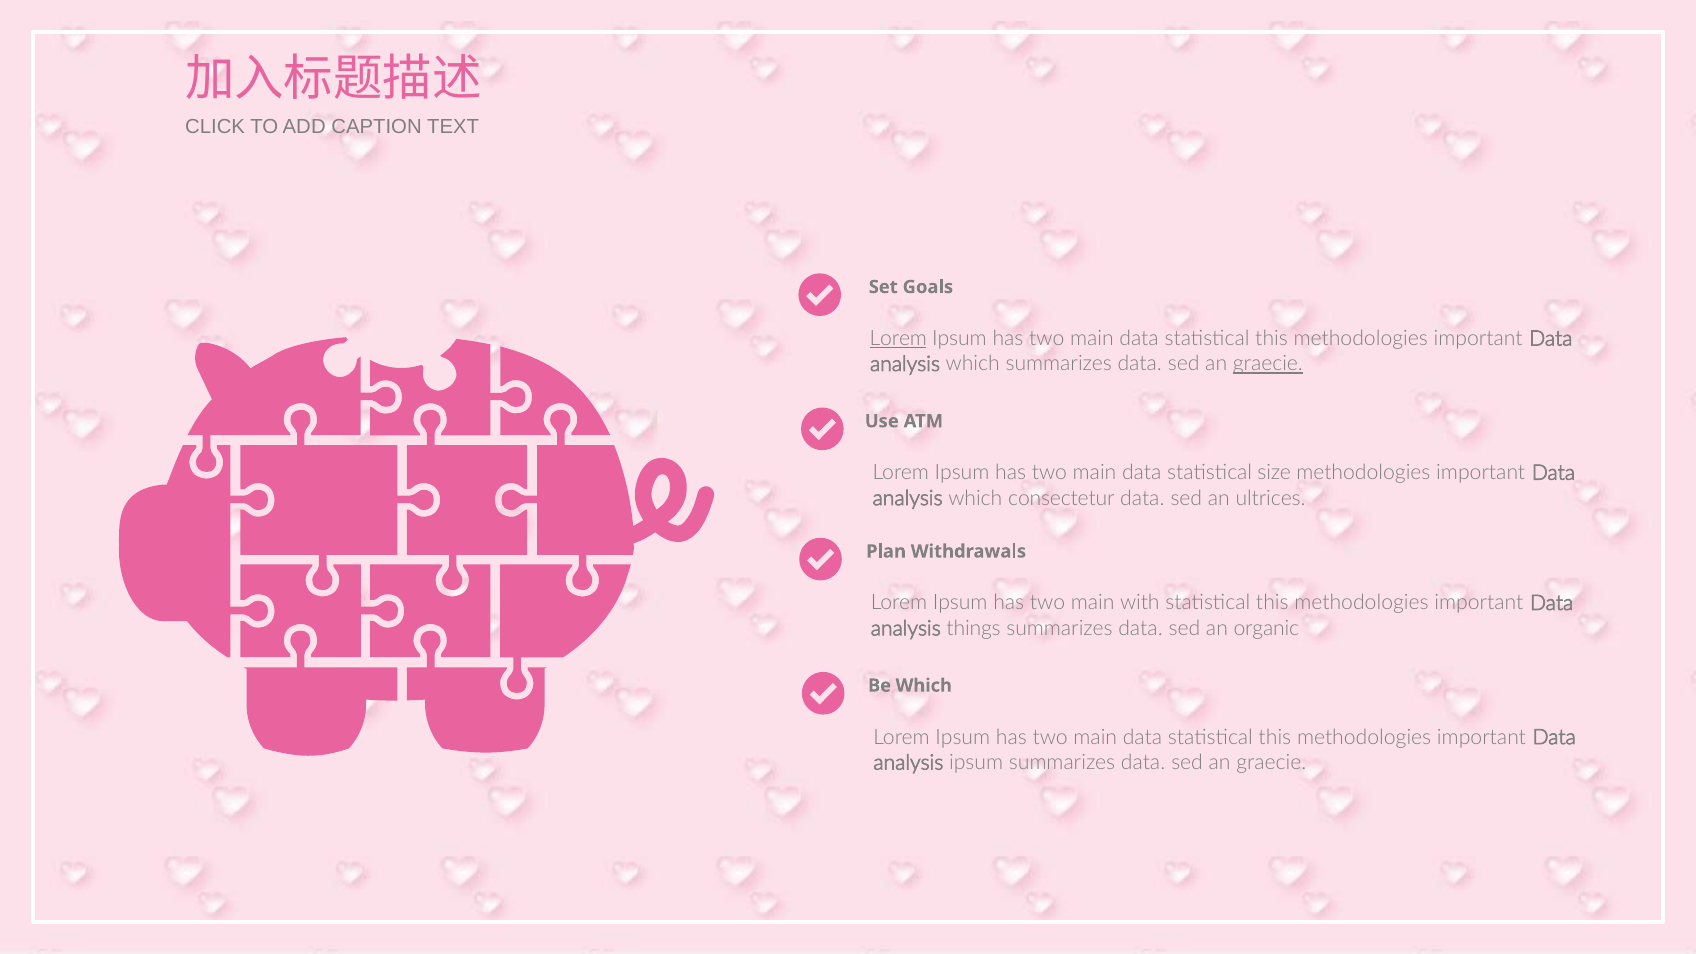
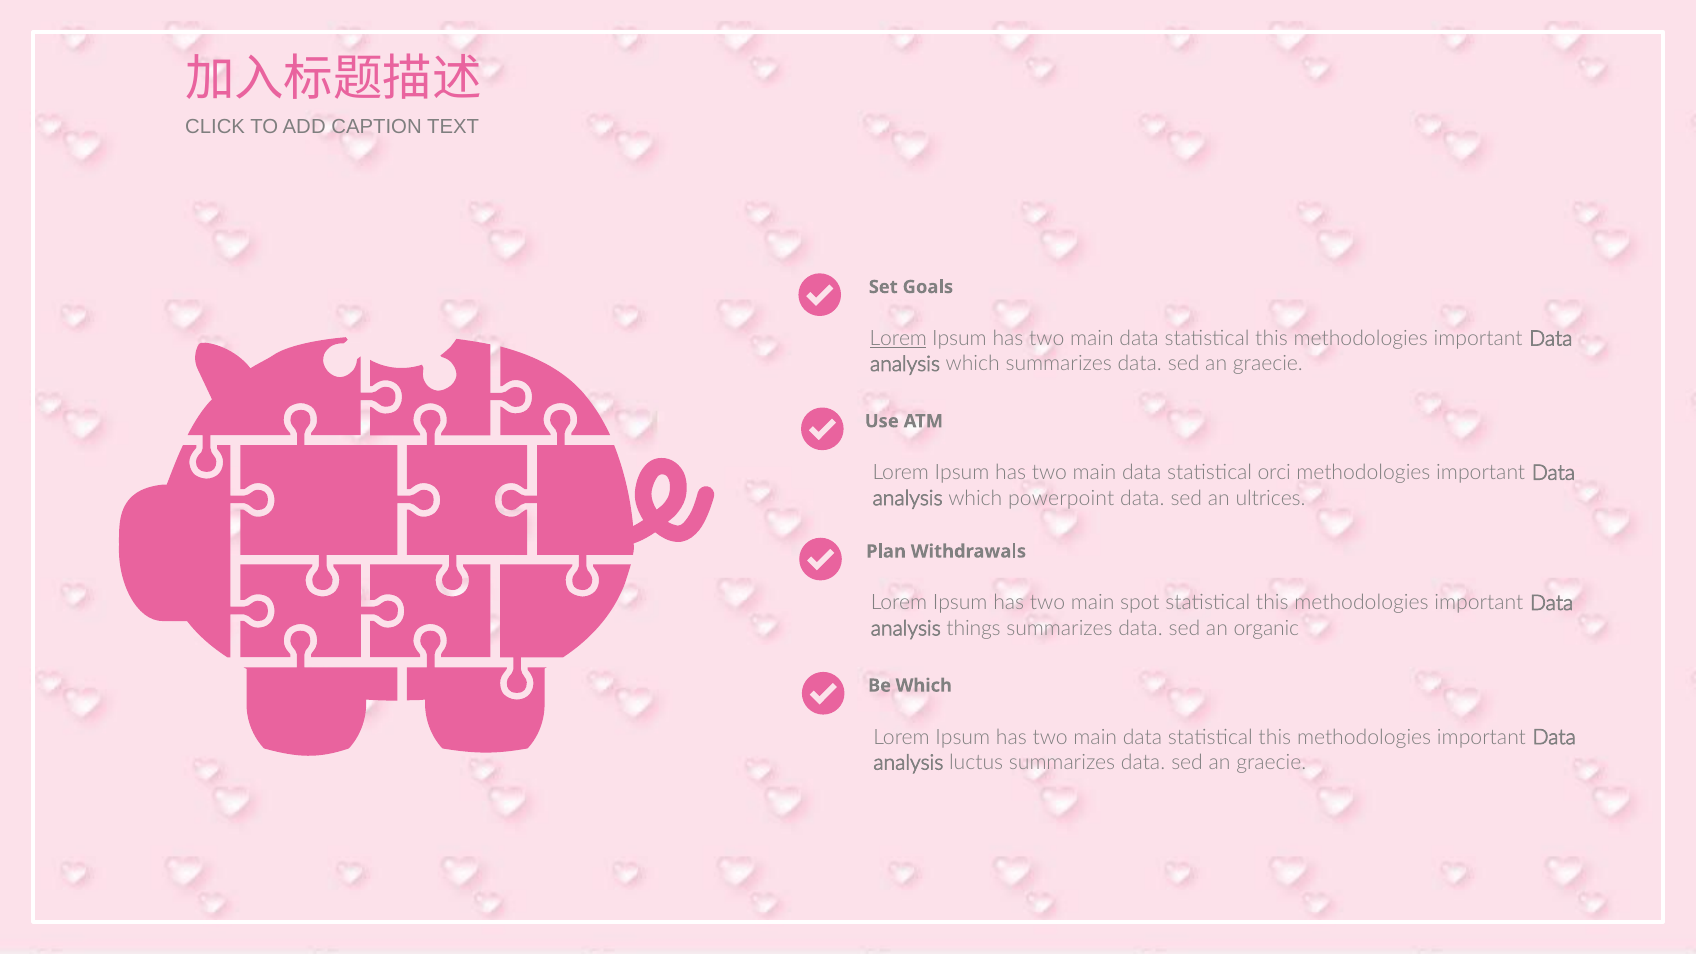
graecie underline: present -> none (1268, 364)
size: size -> orci (1274, 473)
consectetur: consectetur -> powerpoint (1061, 498)
with: with -> spot (1140, 603)
analysis ipsum: ipsum -> luctus (976, 763)
